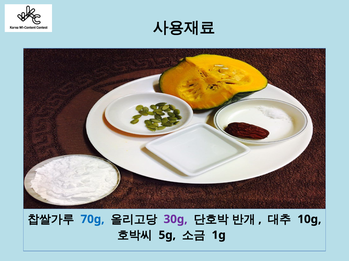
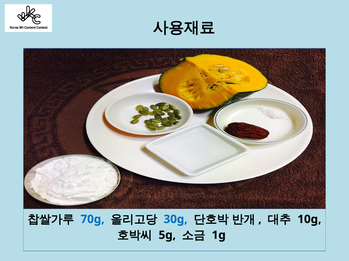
30g colour: purple -> blue (176, 220)
